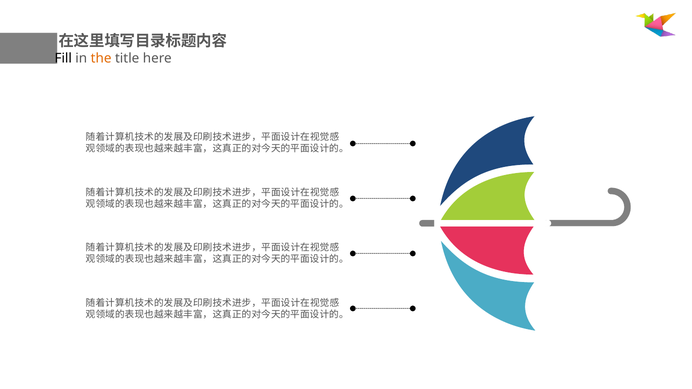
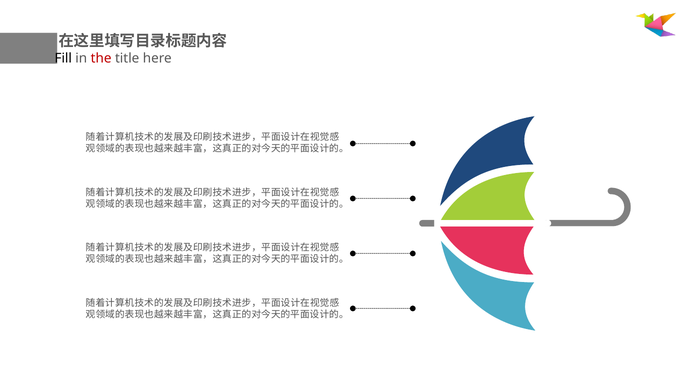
the colour: orange -> red (101, 58)
